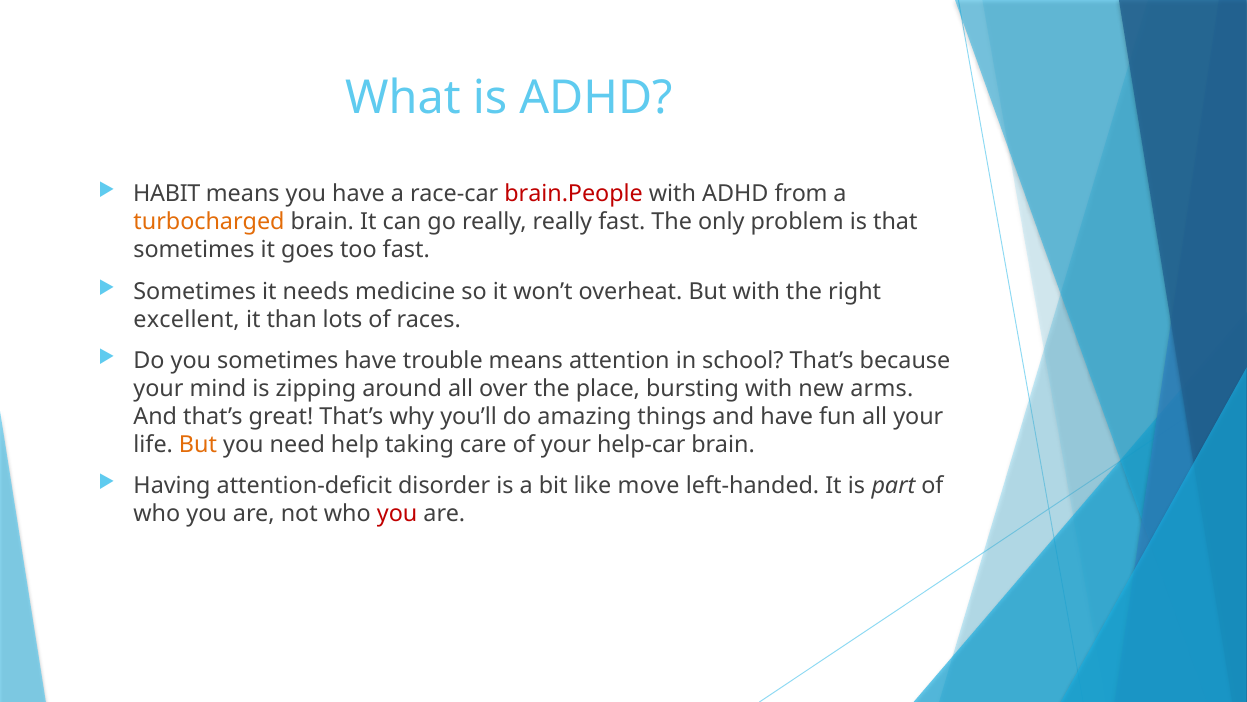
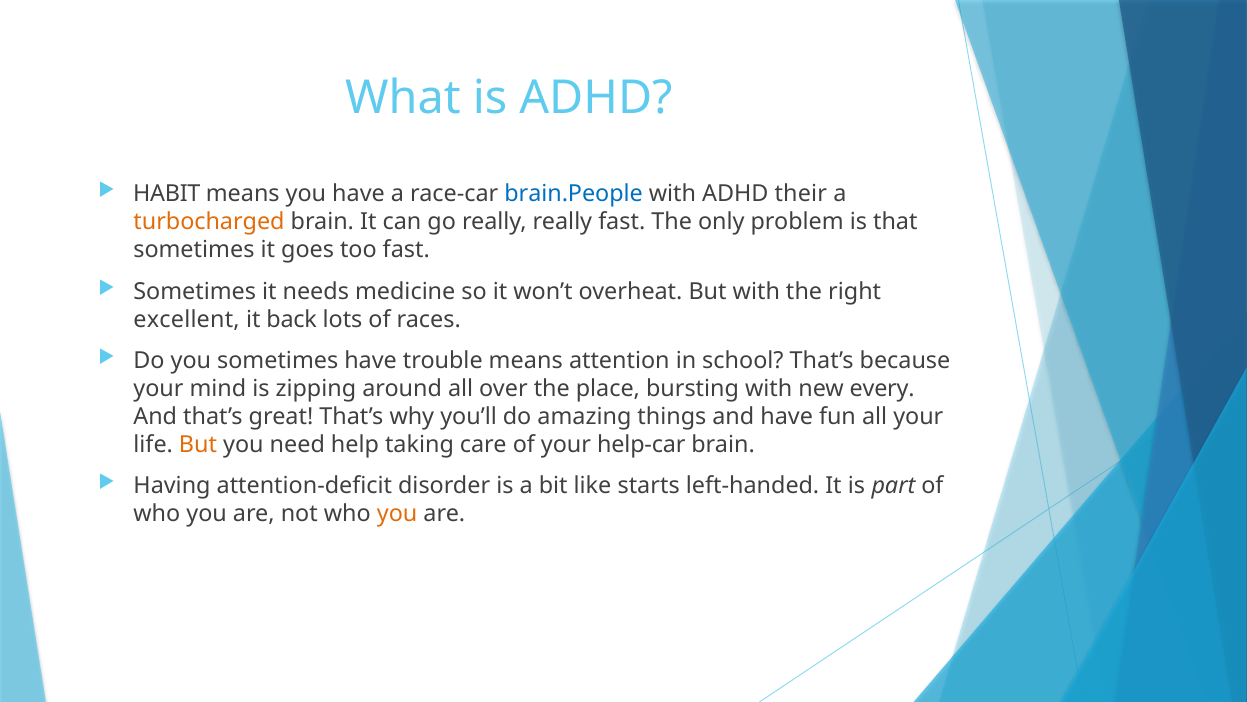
brain.People colour: red -> blue (574, 194)
from: from -> their (801, 194)
than: than -> back (292, 319)
arms: arms -> every (882, 388)
move: move -> starts (649, 485)
you colour: red -> orange (397, 513)
